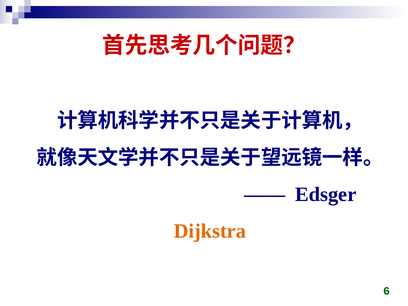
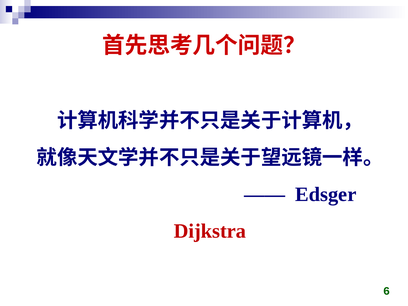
Dijkstra colour: orange -> red (210, 231)
